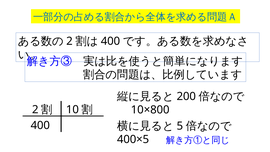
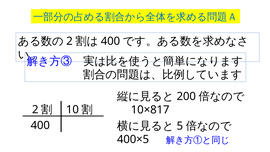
10×800: 10×800 -> 10×817 (150, 110)
